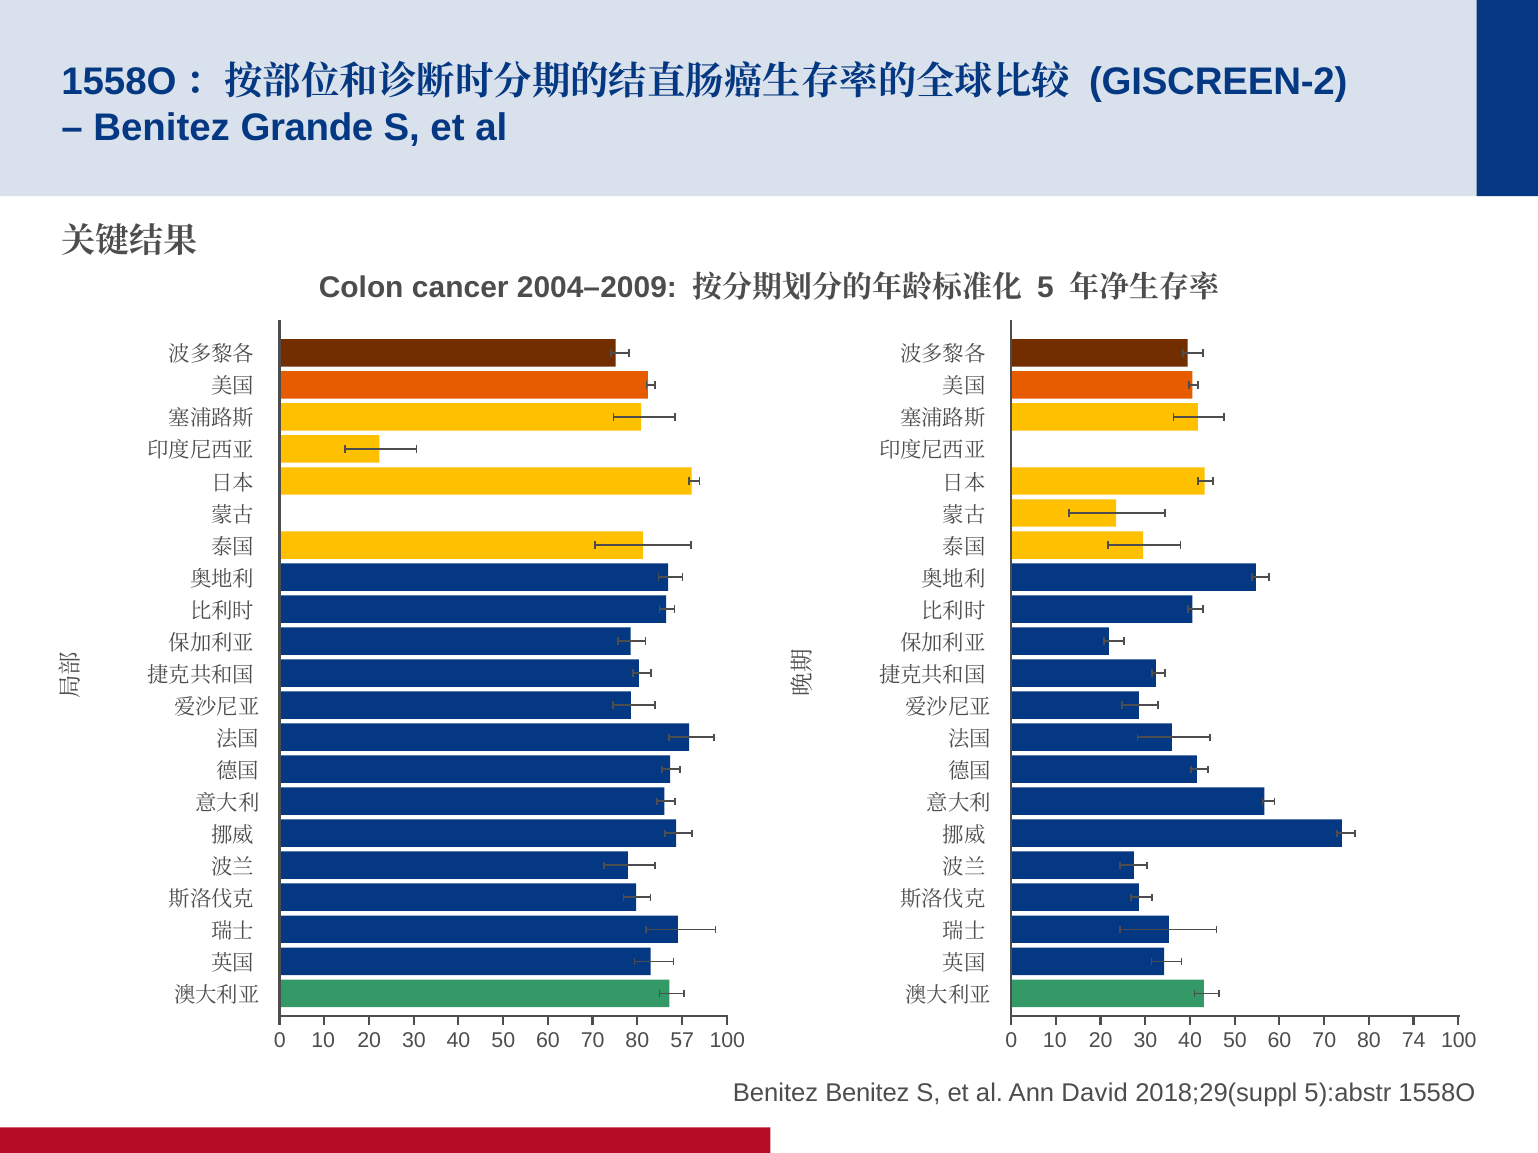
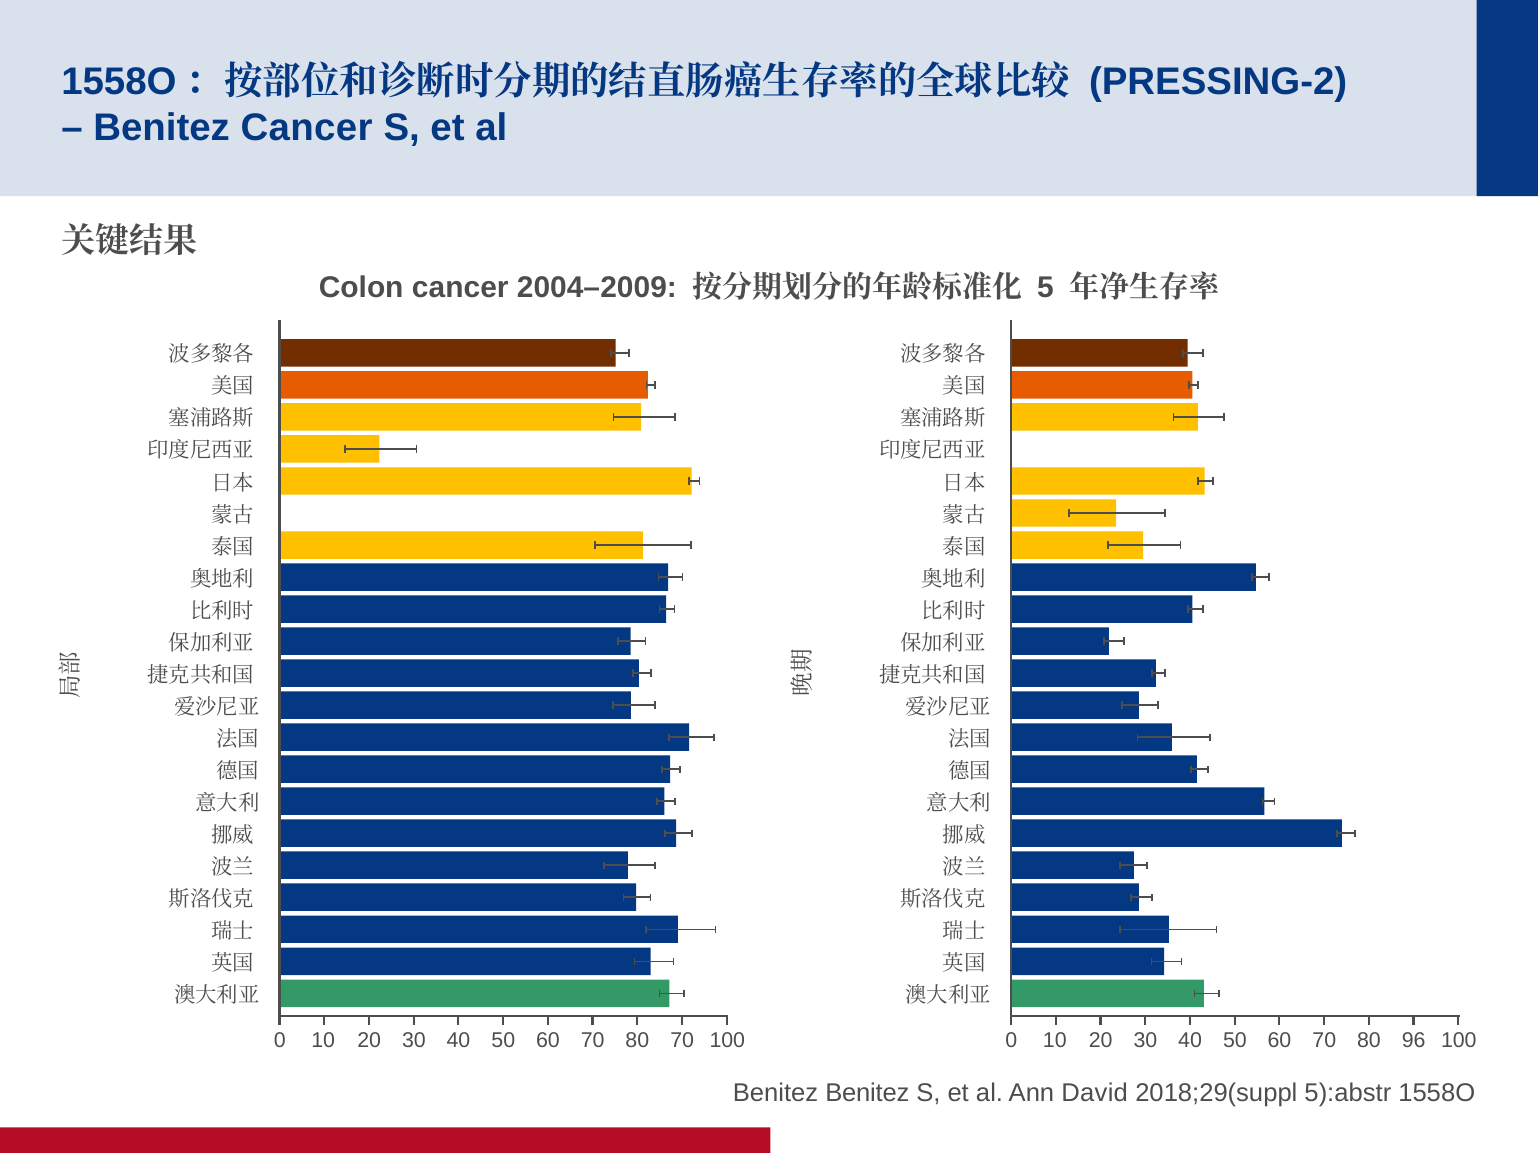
GISCREEN-2: GISCREEN-2 -> PRESSING-2 (1218, 82)
Benitez Grande: Grande -> Cancer (307, 128)
20 57: 57 -> 70 (682, 1041)
74: 74 -> 96 (1414, 1041)
